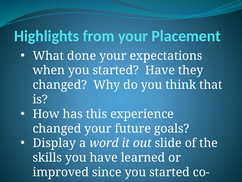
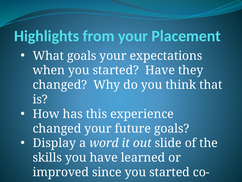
What done: done -> goals (82, 56)
